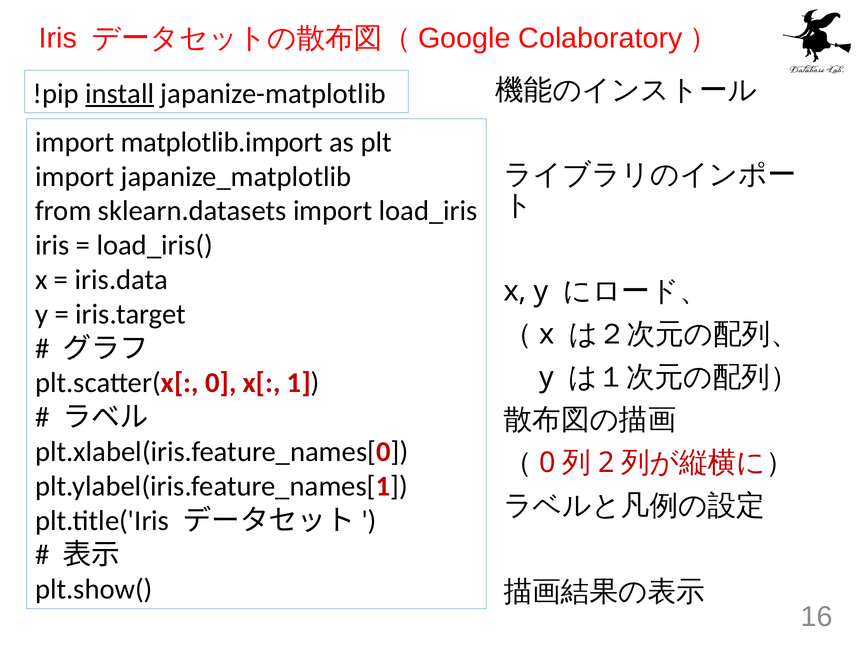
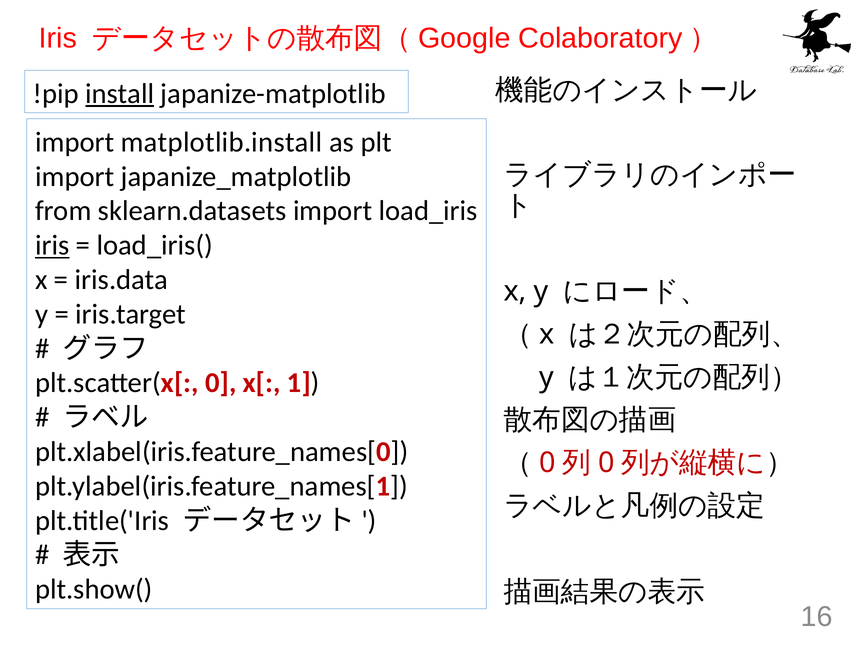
matplotlib.import: matplotlib.import -> matplotlib.install (222, 142)
iris underline: none -> present (52, 245)
2: 2 -> 0 (606, 463)
